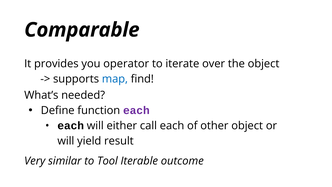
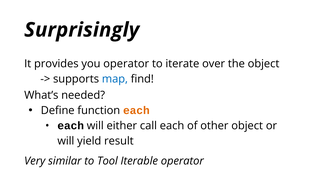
Comparable: Comparable -> Surprisingly (82, 30)
each colour: purple -> orange (136, 110)
Iterable outcome: outcome -> operator (182, 161)
